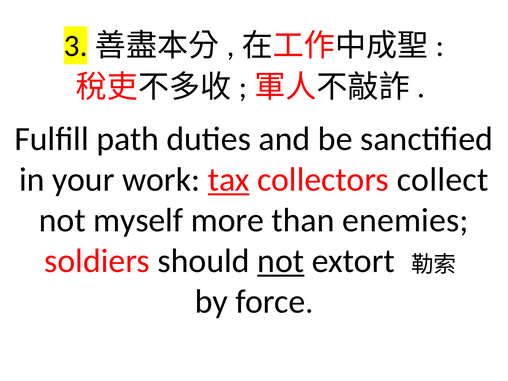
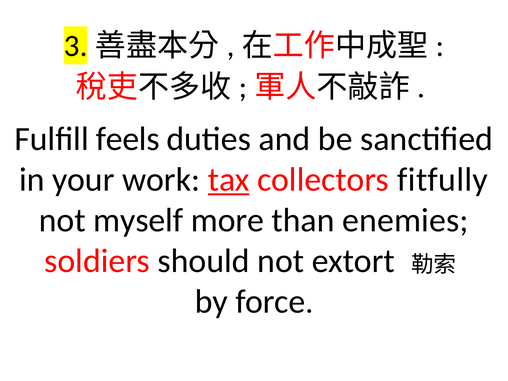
path: path -> feels (128, 139)
collect: collect -> fitfully (443, 180)
not underline: present -> none (281, 261)
